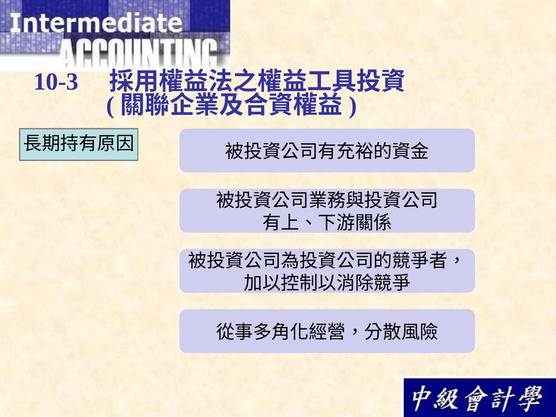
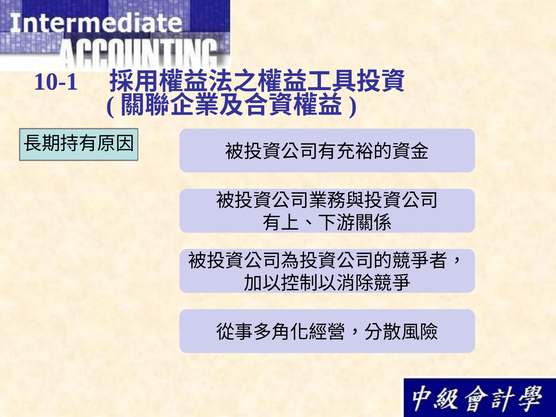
10-3: 10-3 -> 10-1 (56, 82)
